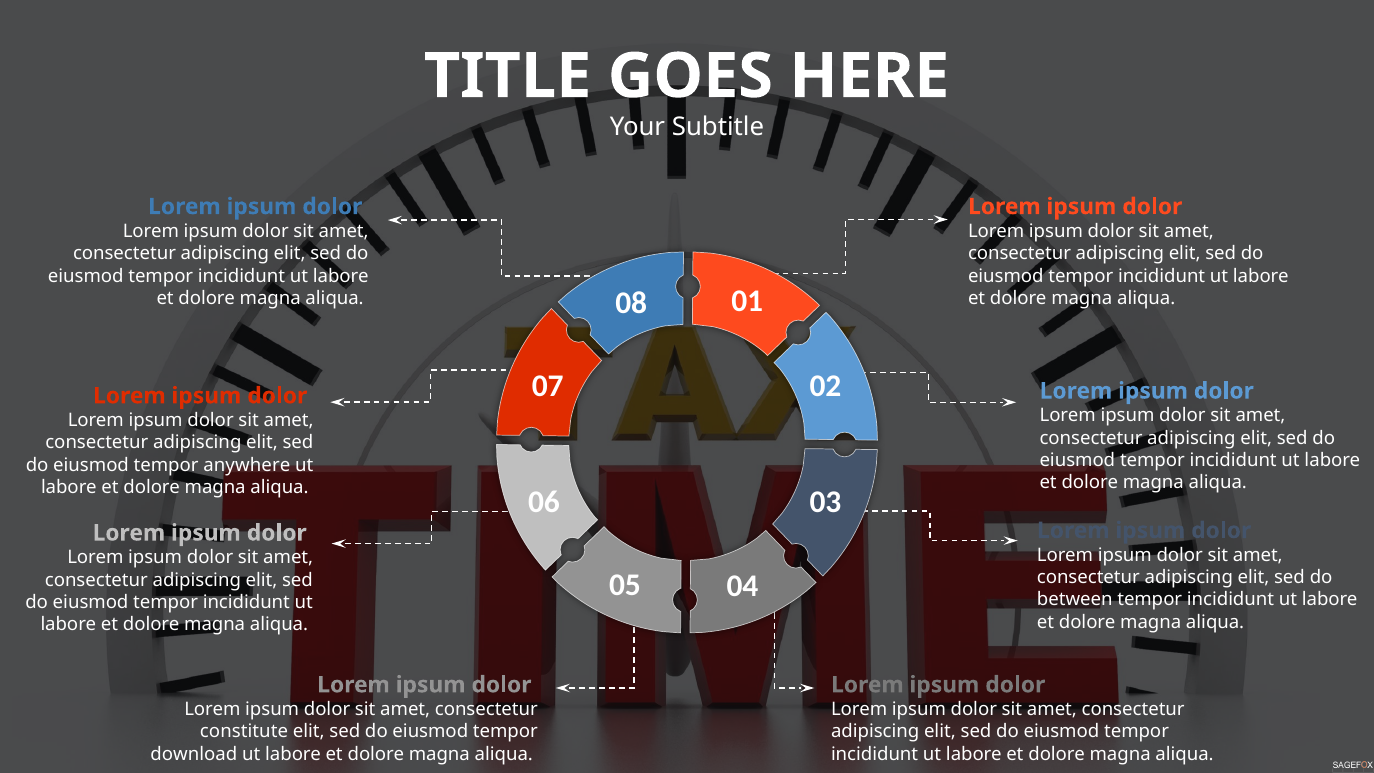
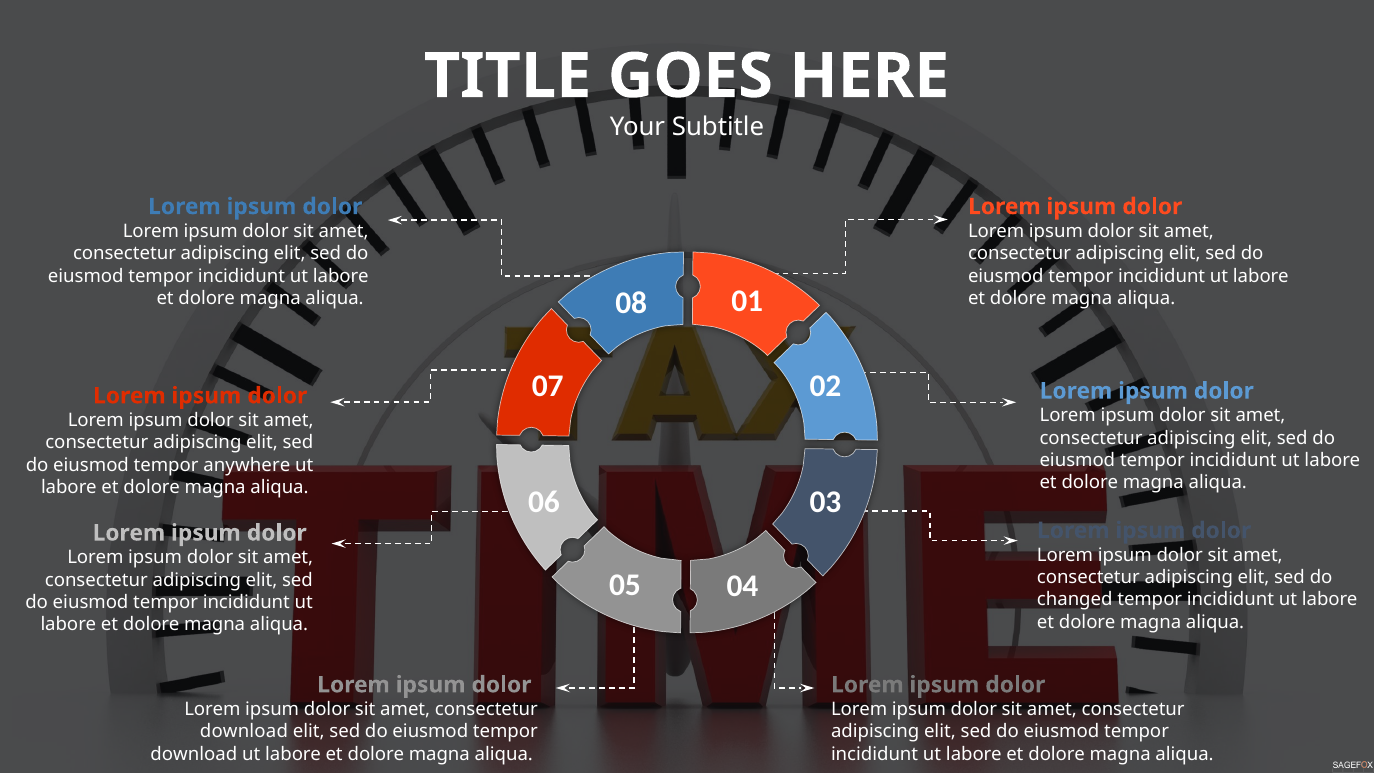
between: between -> changed (1075, 600)
constitute: constitute -> download (244, 732)
